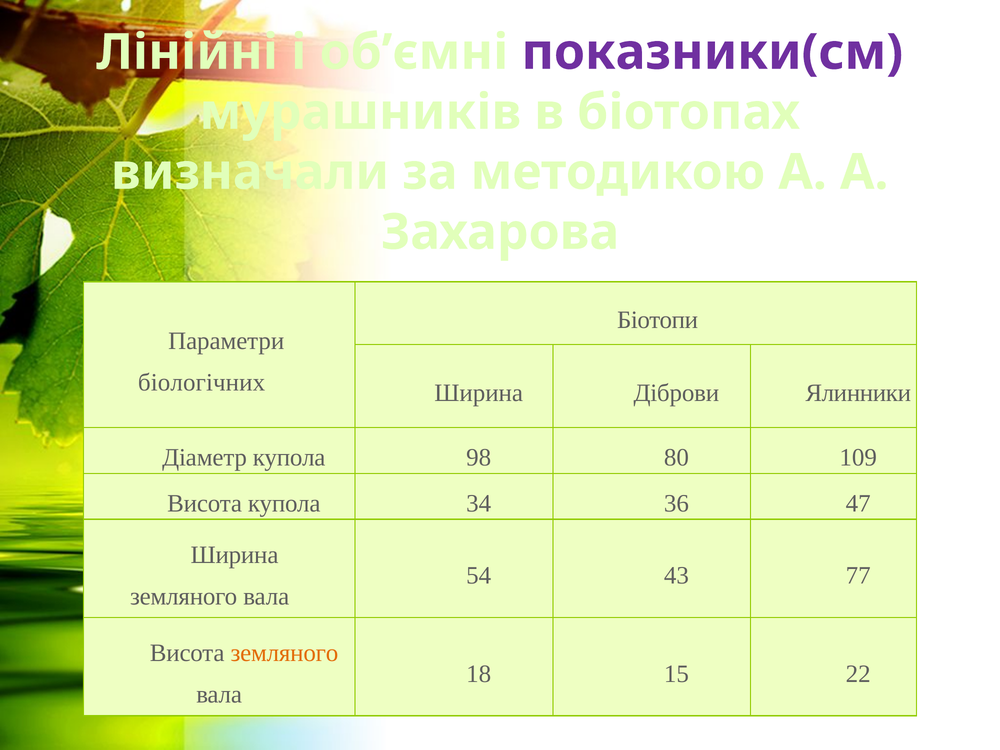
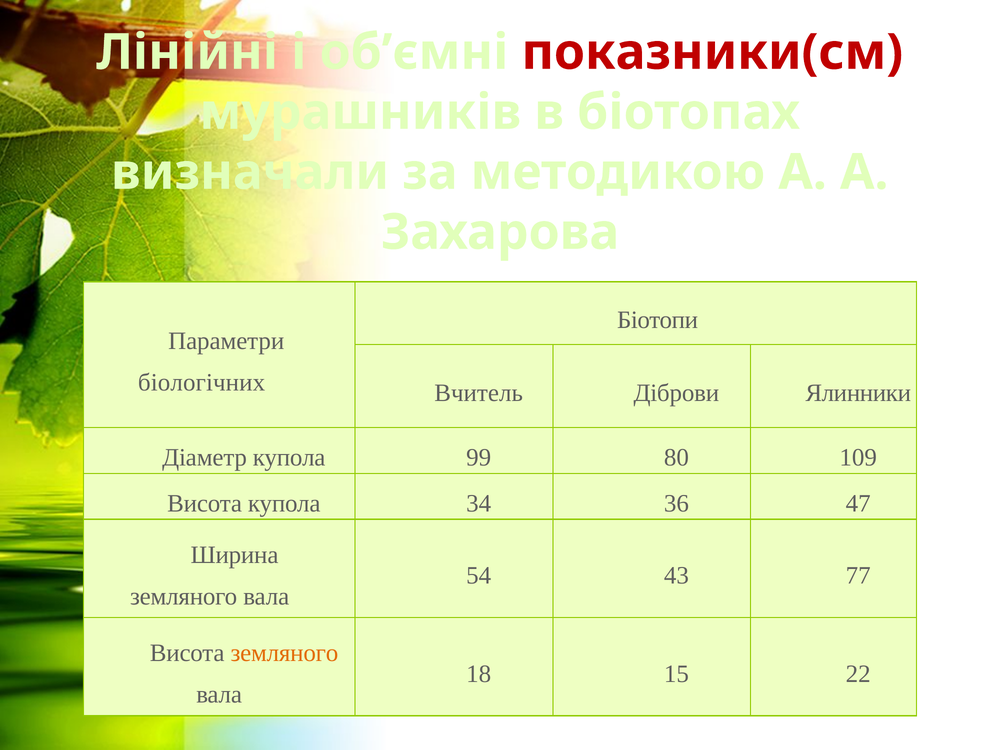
показники(см colour: purple -> red (712, 52)
Ширина: Ширина -> Вчитель (479, 393)
98: 98 -> 99 (479, 458)
